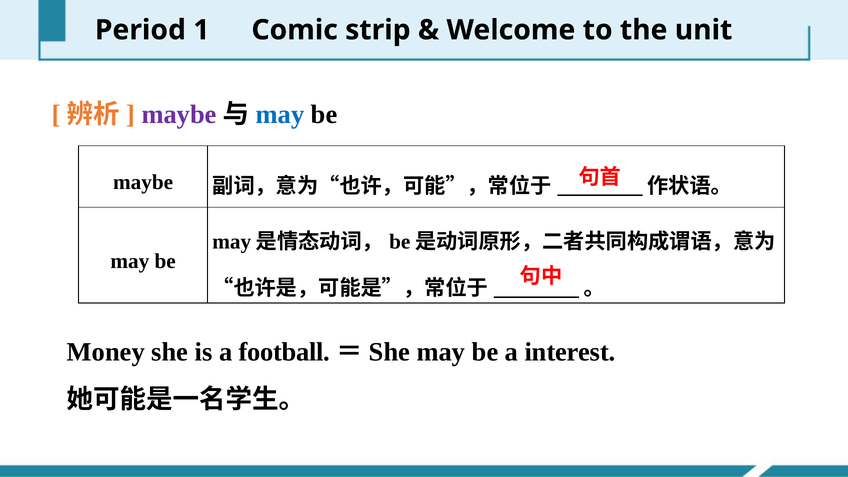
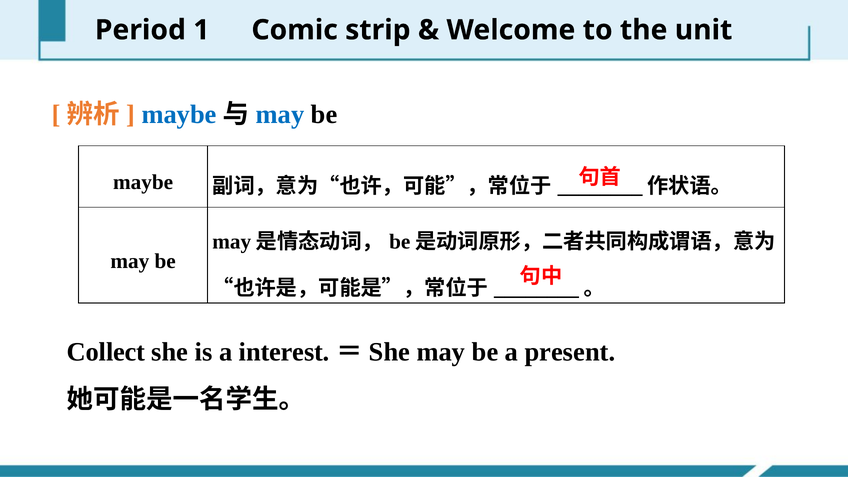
maybe colour: purple -> blue (179, 115)
Money: Money -> Collect (106, 352)
football: football -> interest (284, 352)
interest: interest -> present (570, 352)
